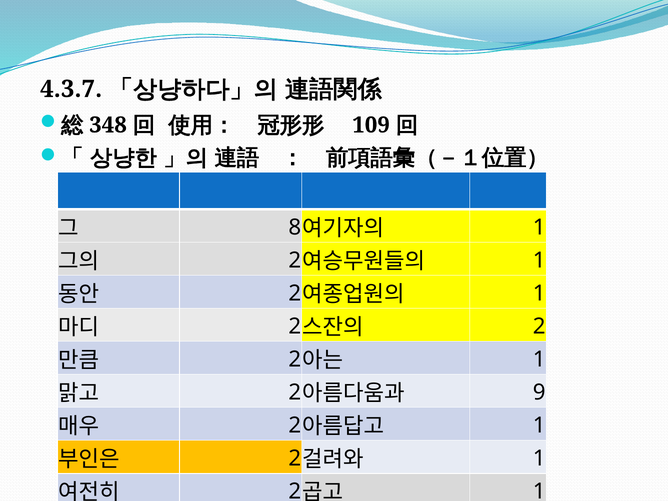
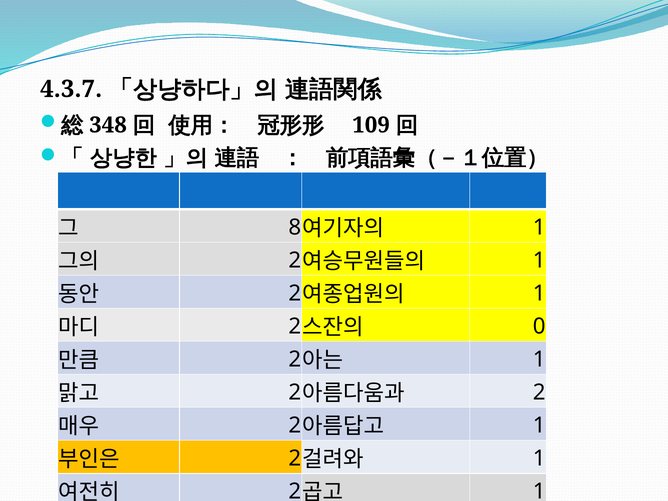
2: 2 -> 0 (539, 326)
9: 9 -> 2 (539, 392)
